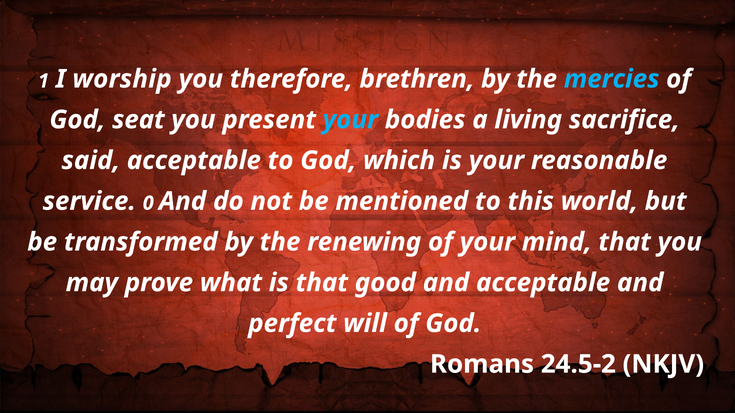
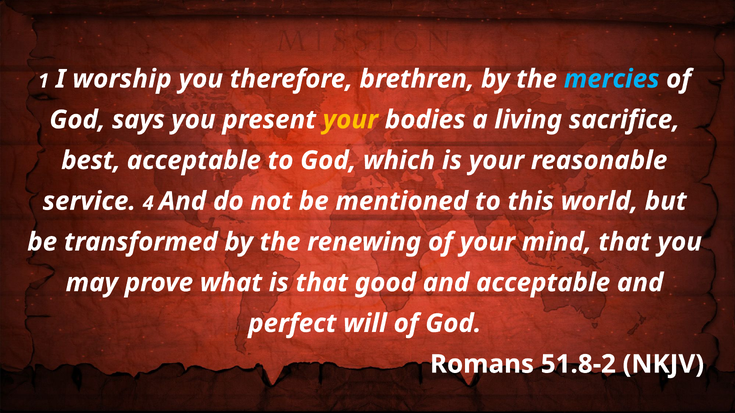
seat: seat -> says (138, 120)
your colour: light blue -> yellow (350, 120)
said: said -> best (91, 161)
0: 0 -> 4 (148, 203)
24.5-2: 24.5-2 -> 51.8-2 (578, 365)
